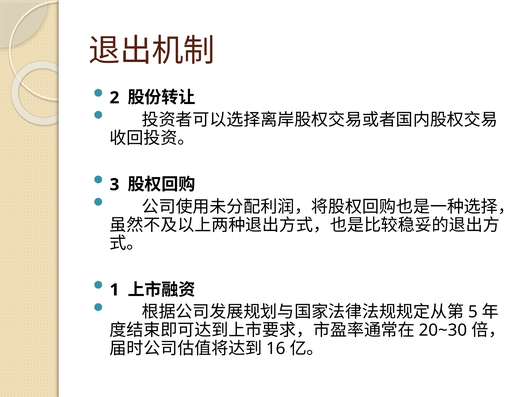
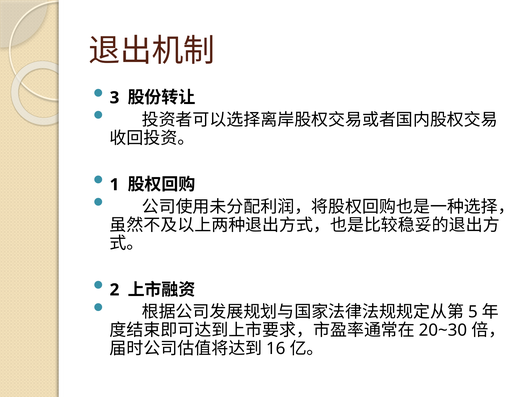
2: 2 -> 3 (114, 98)
3: 3 -> 1 (114, 185)
1: 1 -> 2 (114, 290)
